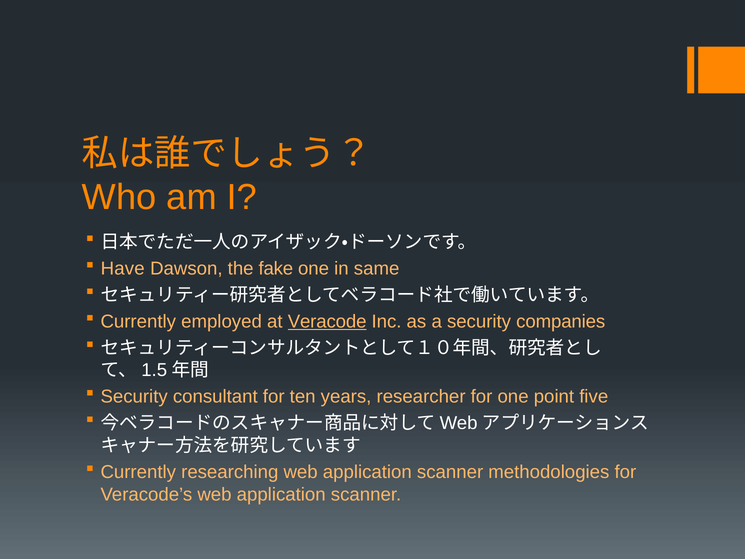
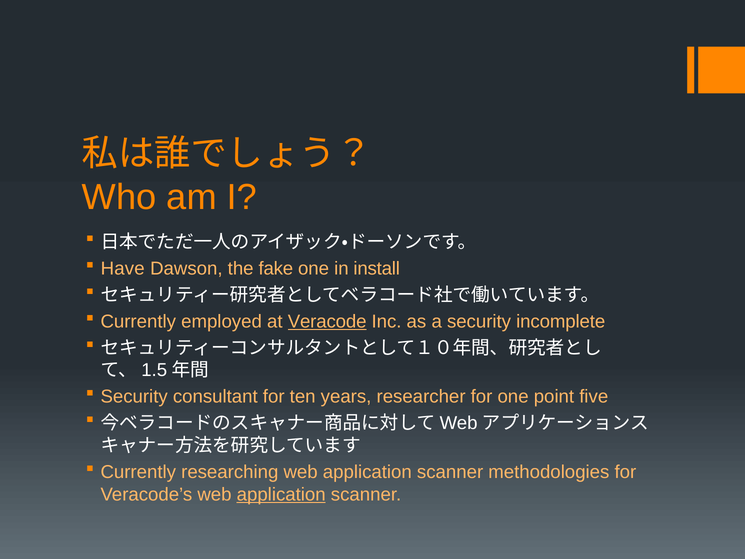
same: same -> install (377, 268)
companies: companies -> incomplete (561, 321)
application underline: none -> present (281, 494)
